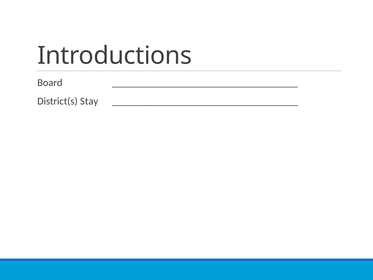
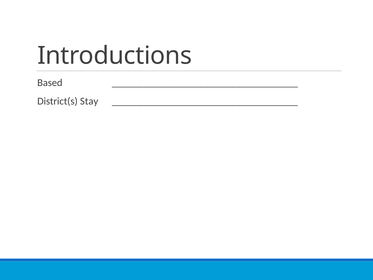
Board: Board -> Based (50, 83)
